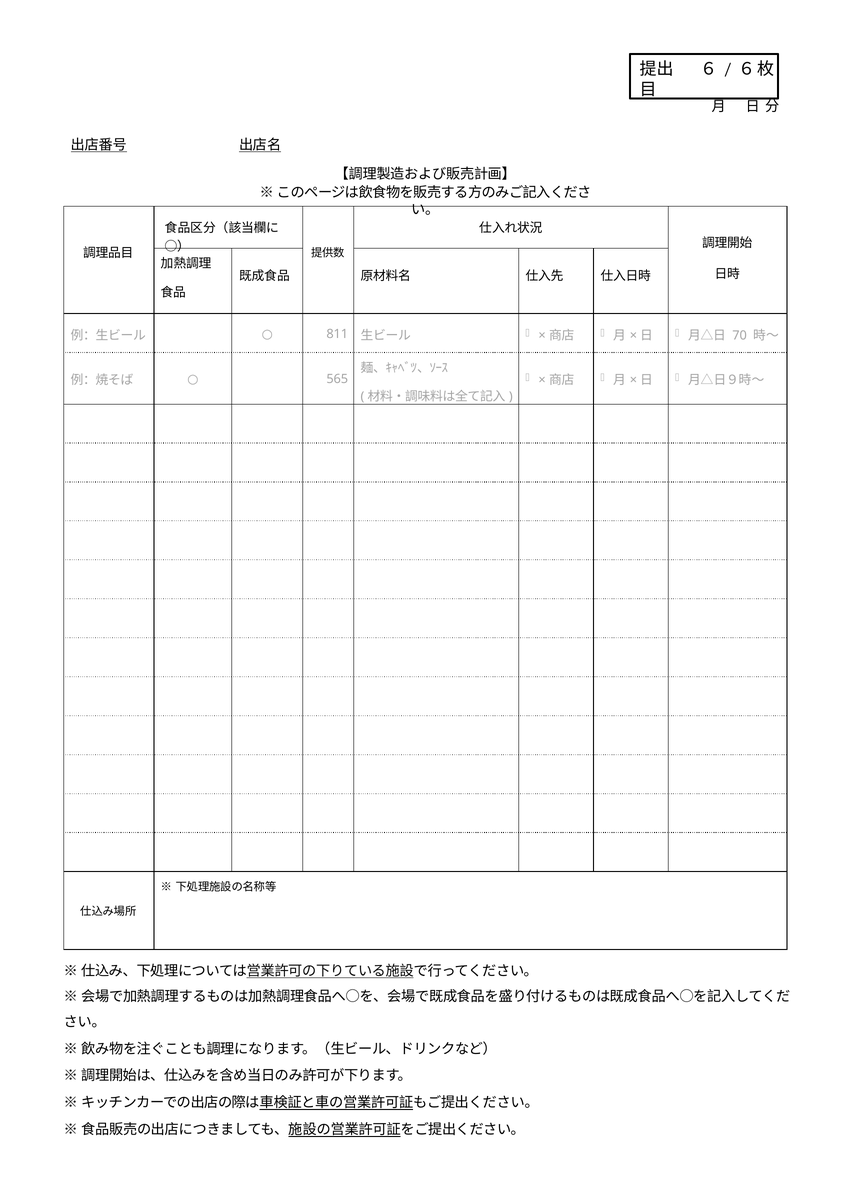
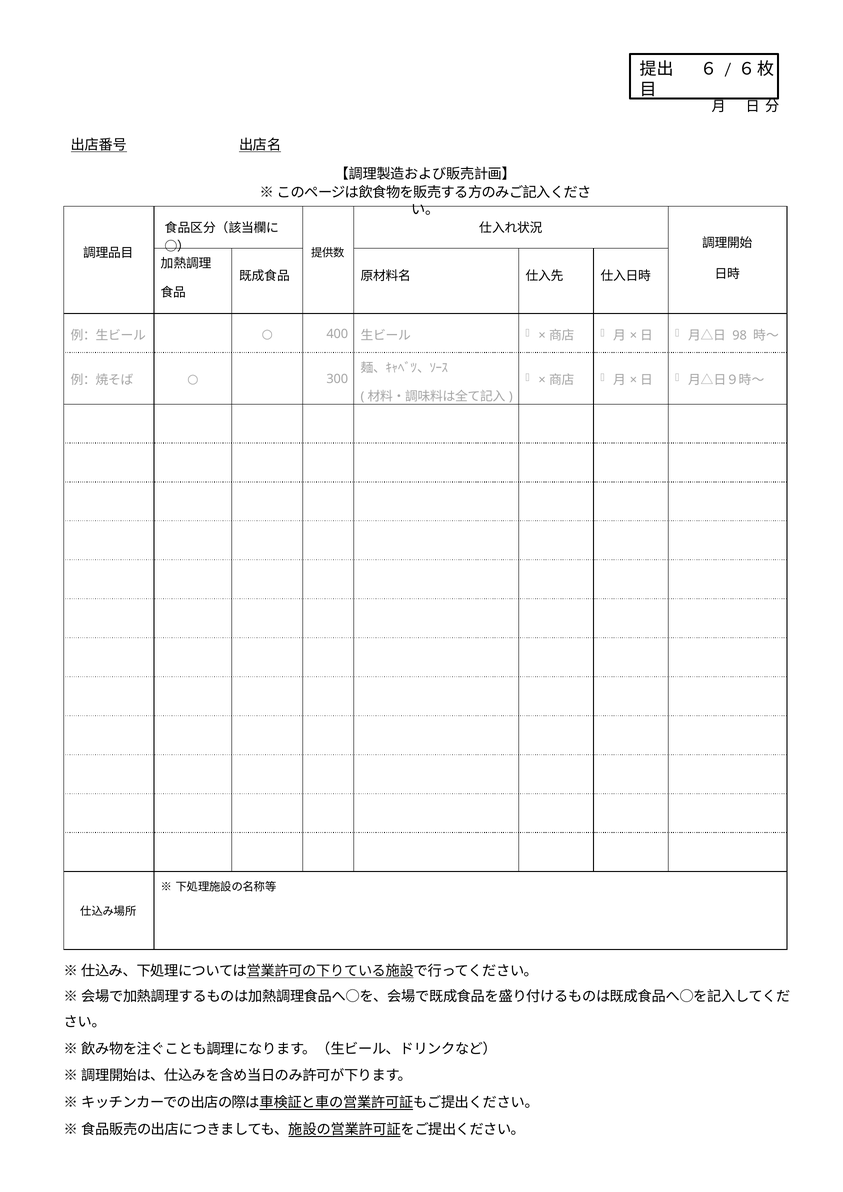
811: 811 -> 400 (337, 334)
70: 70 -> 98 (740, 336)
565: 565 -> 300 (337, 379)
